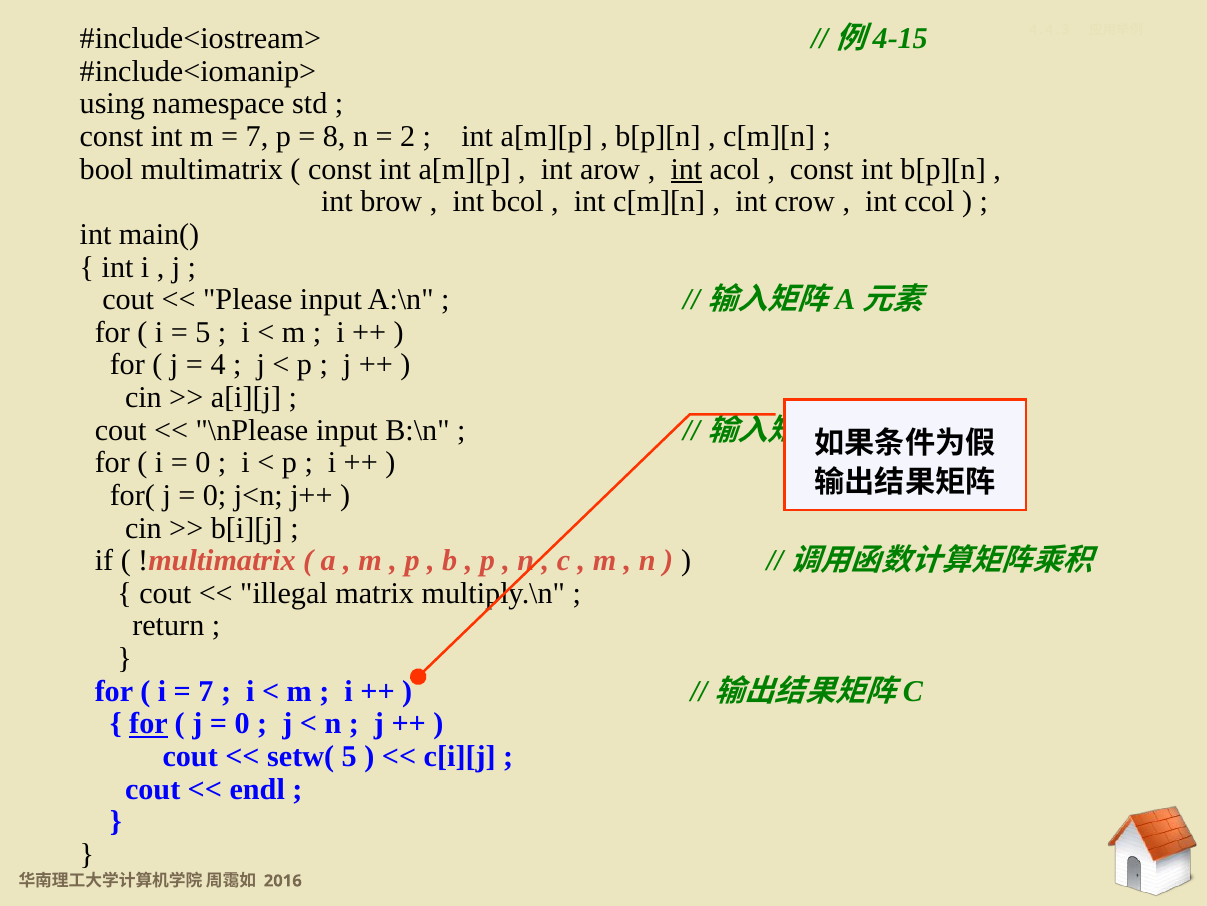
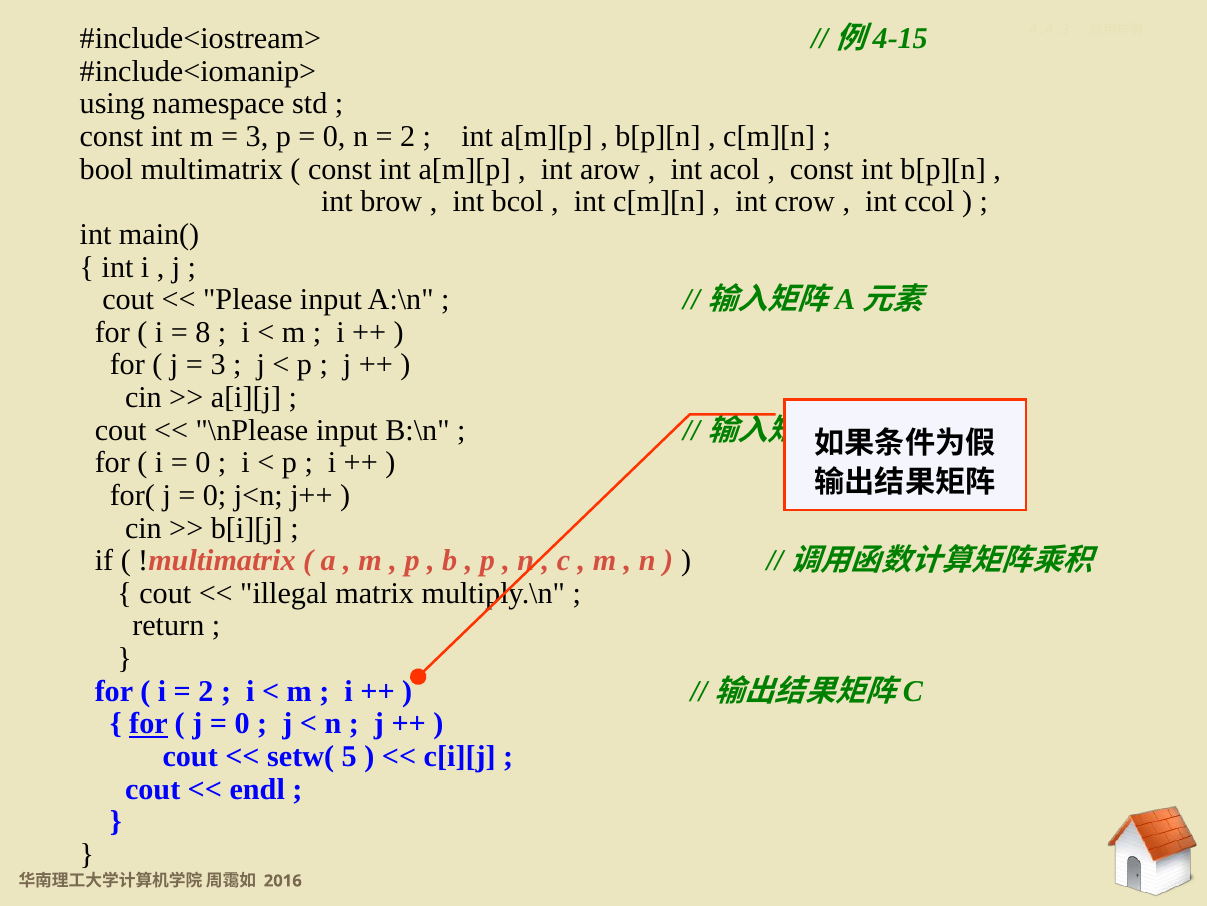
7: 7 -> 3 (257, 136)
8: 8 -> 0 (334, 136)
int underline: present -> none (686, 169)
5: 5 -> 8 (203, 332)
4: 4 -> 3 (218, 365)
7: 7 -> 2 (206, 691)
